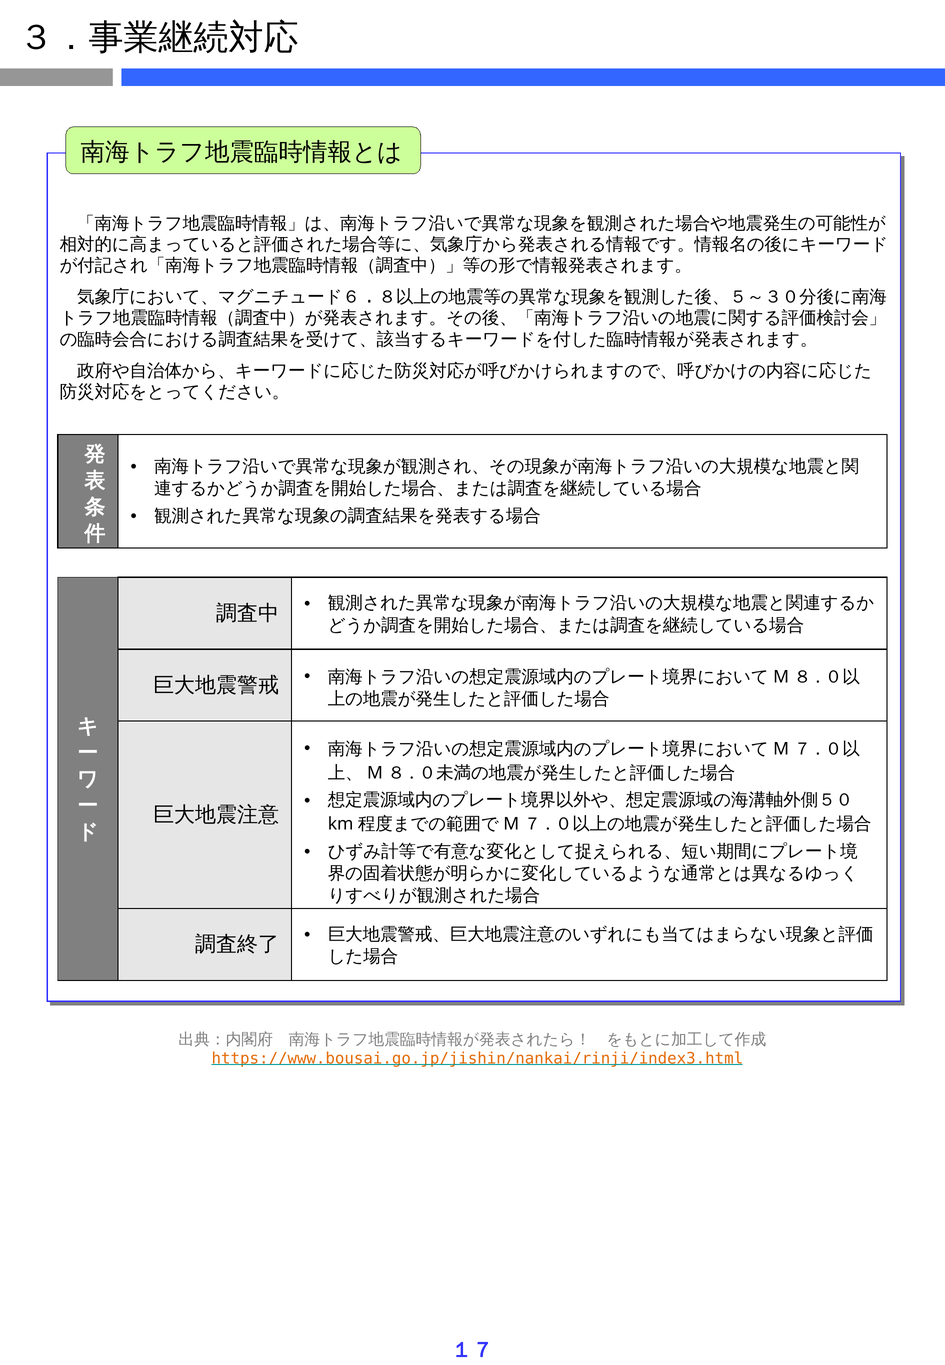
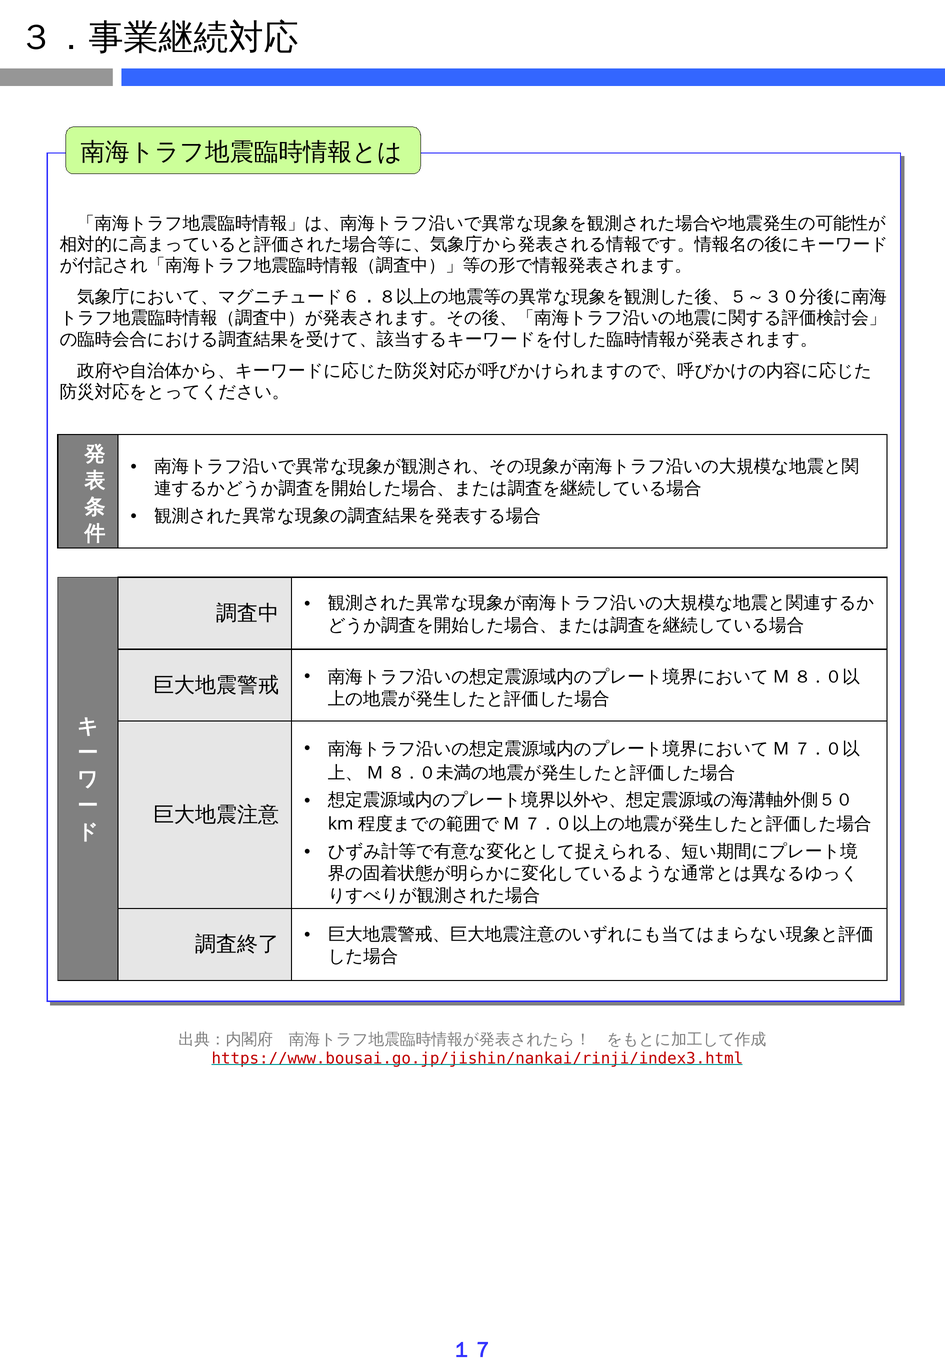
https://www.bousai.go.jp/jishin/nankai/rinji/index3.html colour: orange -> red (477, 1059)
